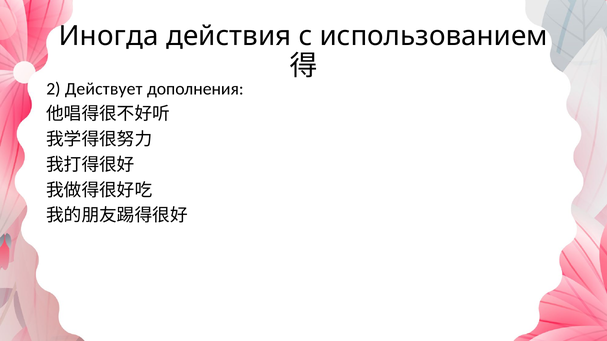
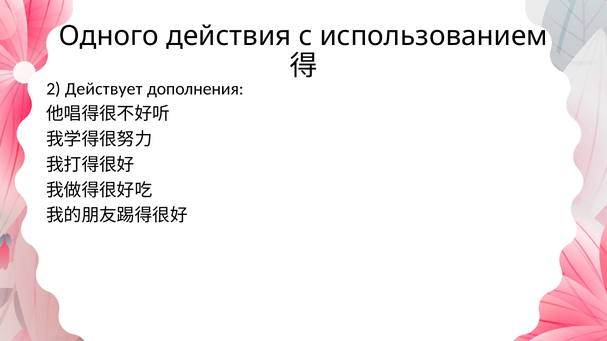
Иногда: Иногда -> Одного (109, 36)
